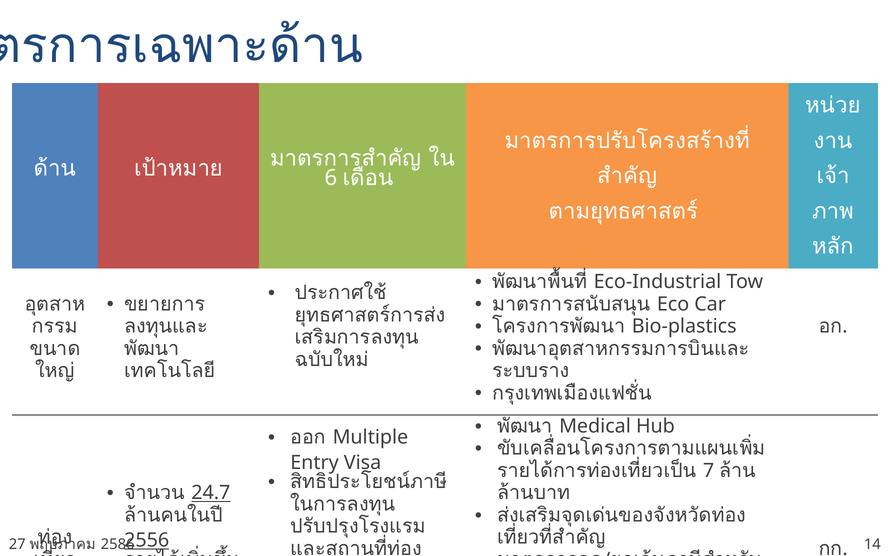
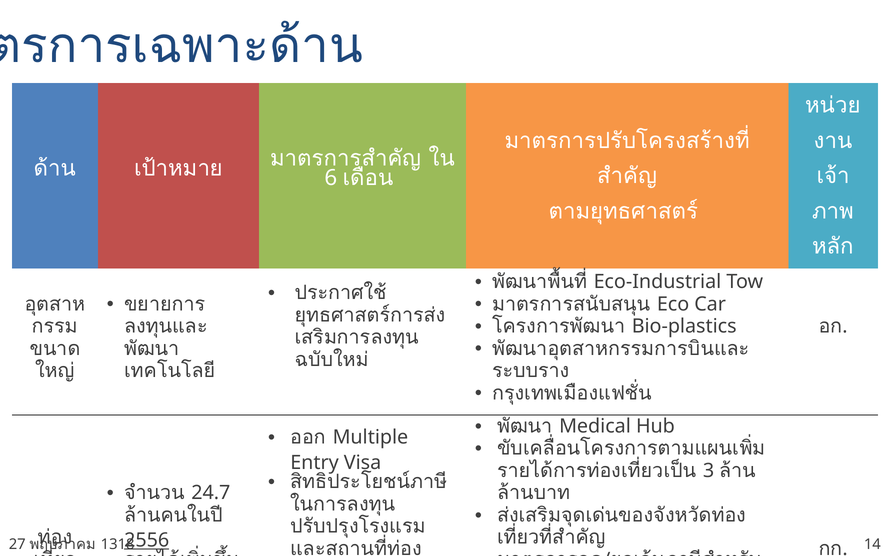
7: 7 -> 3 (709, 471)
24.7 underline: present -> none (211, 493)
2586: 2586 -> 1318 (118, 544)
